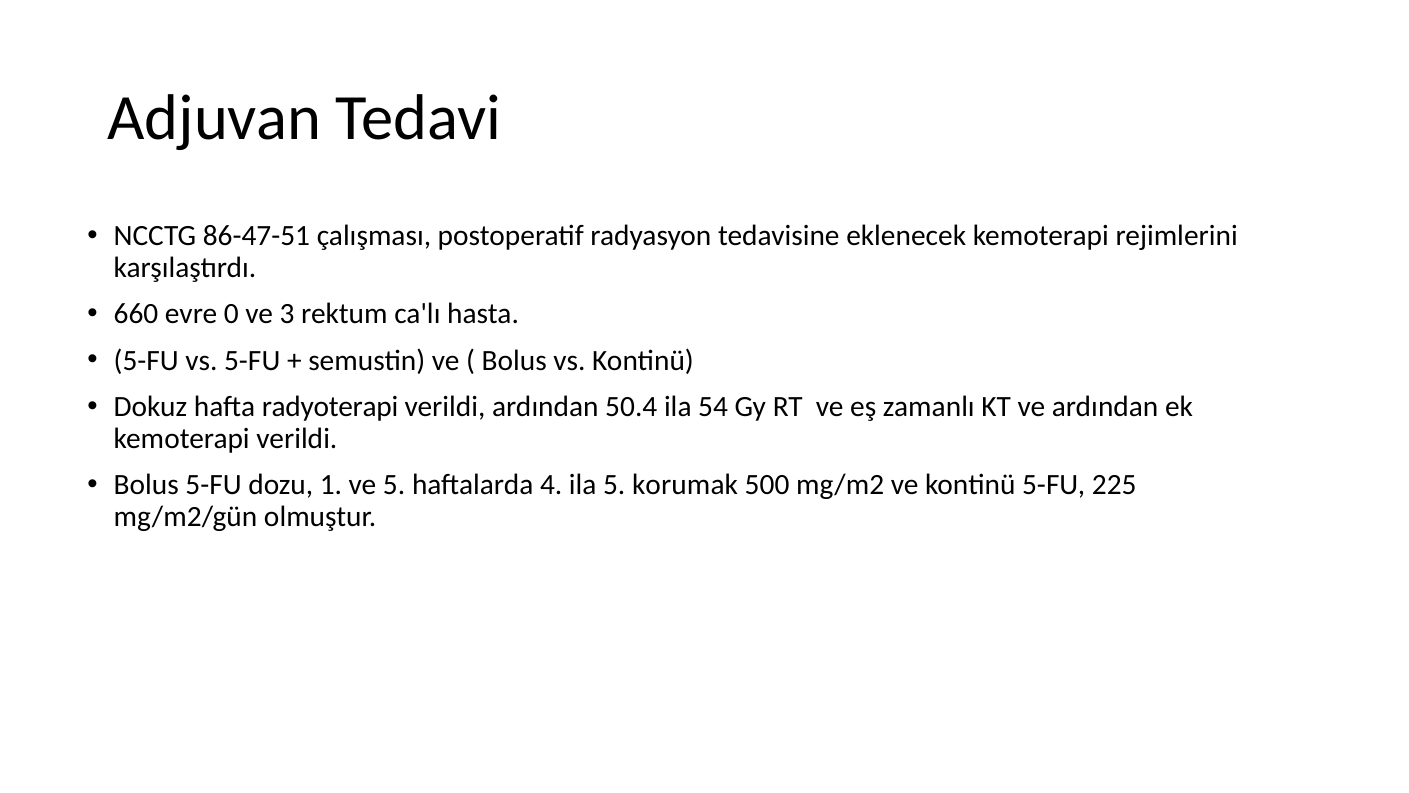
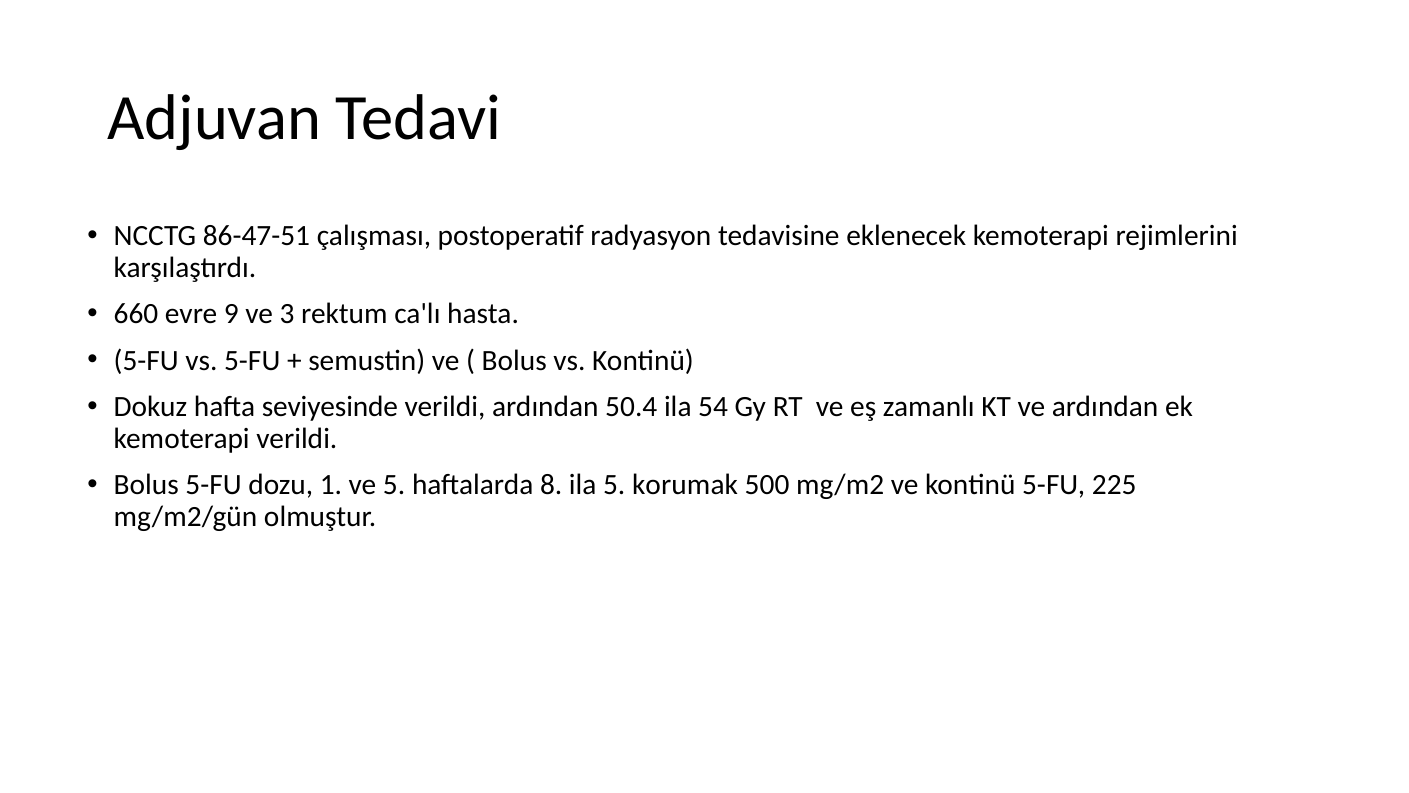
0: 0 -> 9 (231, 314)
radyoterapi: radyoterapi -> seviyesinde (330, 407)
4: 4 -> 8 (551, 485)
